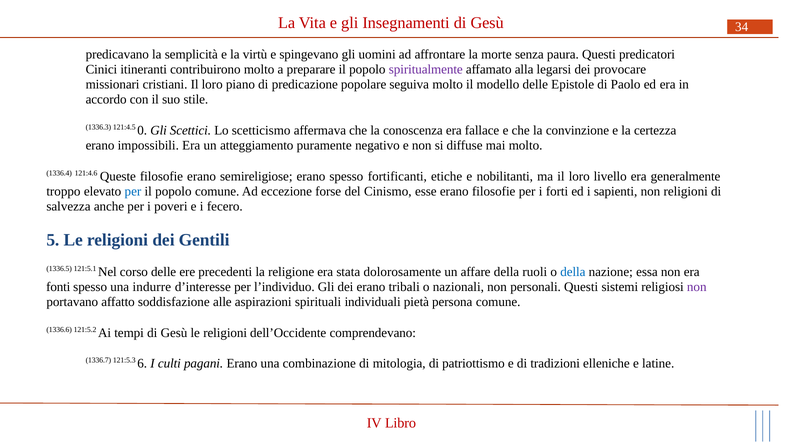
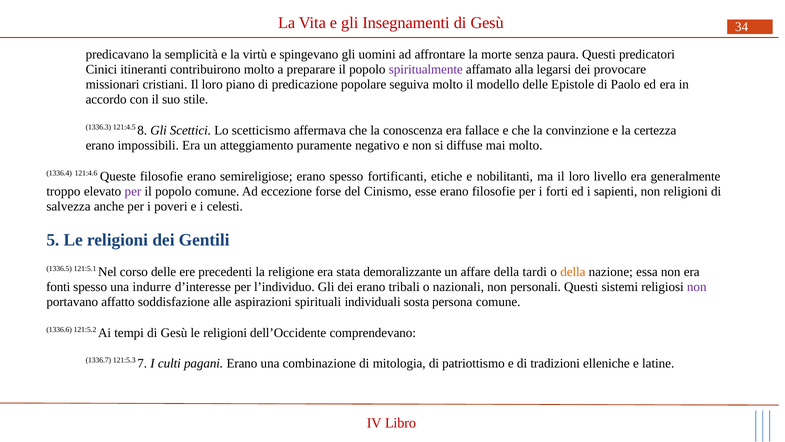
0: 0 -> 8 (142, 130)
per colour: blue -> purple (133, 192)
fecero: fecero -> celesti (225, 207)
dolorosamente: dolorosamente -> demoralizzante (402, 272)
ruoli: ruoli -> tardi (535, 272)
della colour: blue -> orange (573, 272)
pietà: pietà -> sosta (416, 302)
6: 6 -> 7 (142, 364)
